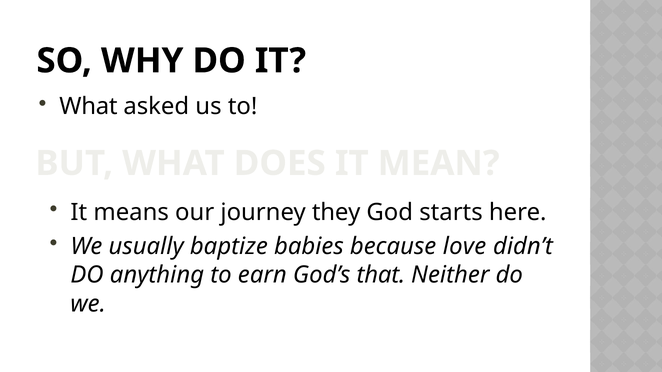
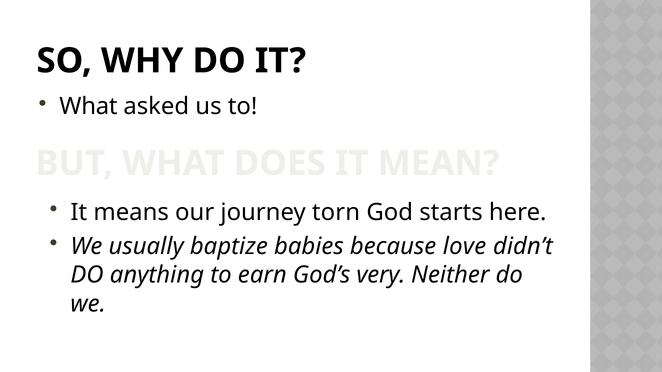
they: they -> torn (336, 212)
that: that -> very (381, 275)
